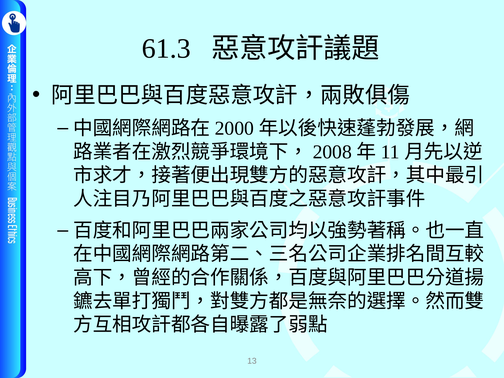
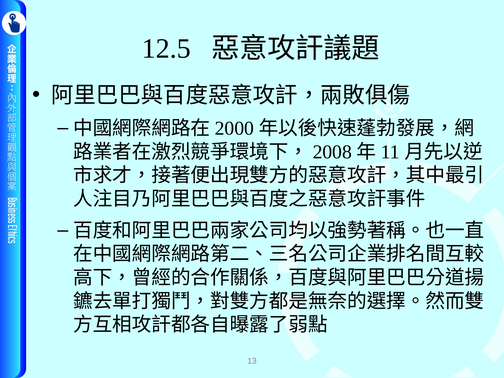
61.3: 61.3 -> 12.5 (166, 49)
